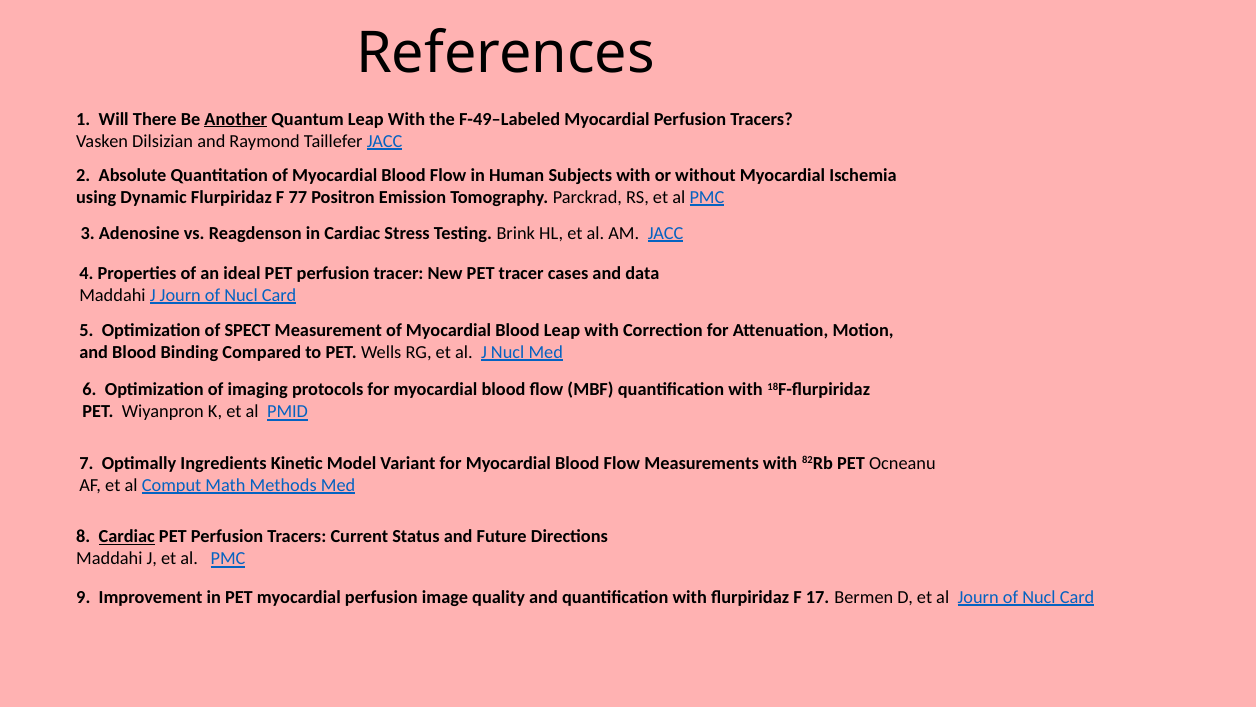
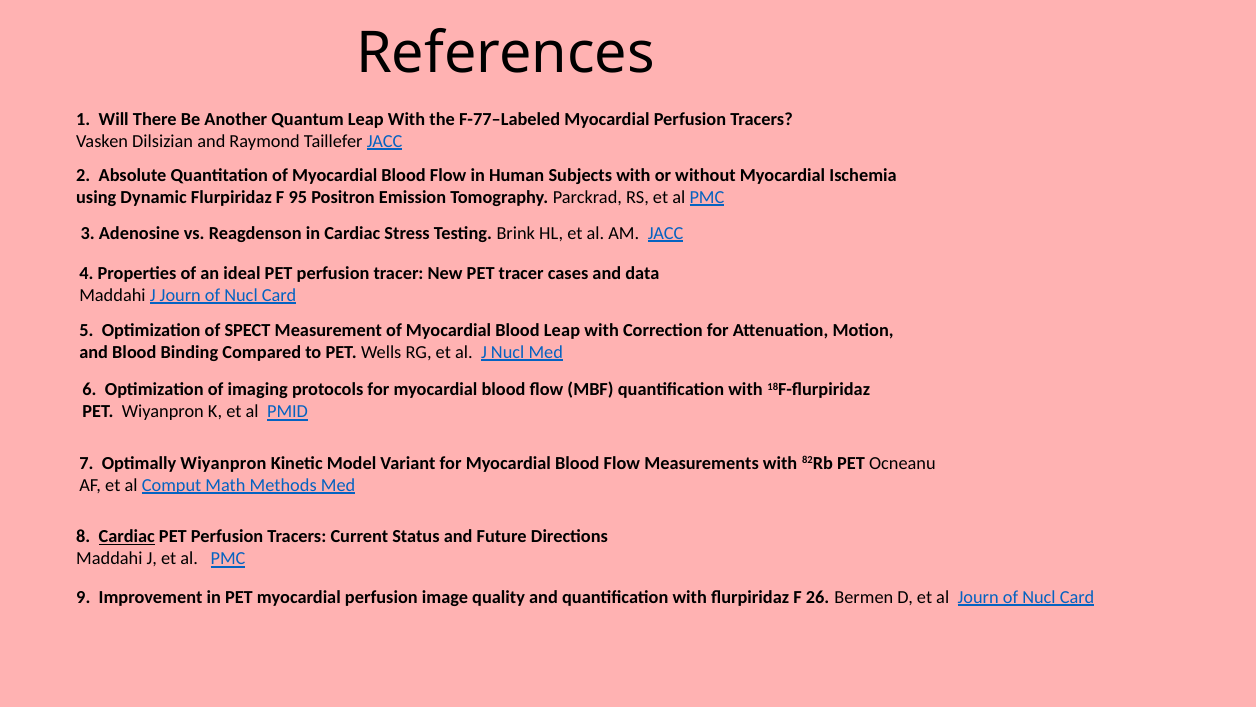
Another underline: present -> none (236, 119)
F-49–Labeled: F-49–Labeled -> F-77–Labeled (510, 119)
77: 77 -> 95 (298, 197)
Optimally Ingredients: Ingredients -> Wiyanpron (223, 463)
17: 17 -> 26 (818, 597)
